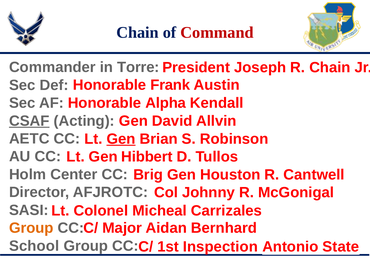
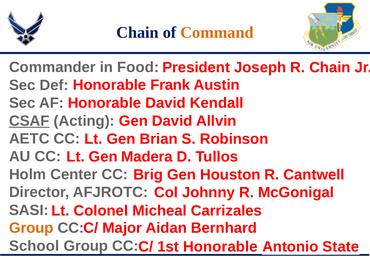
Command colour: red -> orange (217, 33)
Torre: Torre -> Food (138, 67)
Honorable Alpha: Alpha -> David (166, 103)
Gen underline: present -> none (121, 139)
Hibbert: Hibbert -> Madera (147, 157)
1st Inspection: Inspection -> Honorable (220, 246)
